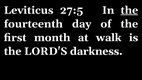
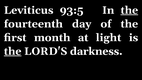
27:5: 27:5 -> 93:5 (72, 10)
walk: walk -> light (109, 38)
the underline: none -> present (13, 51)
